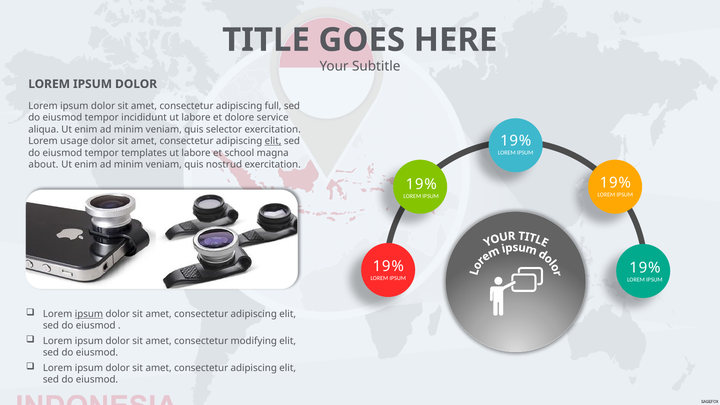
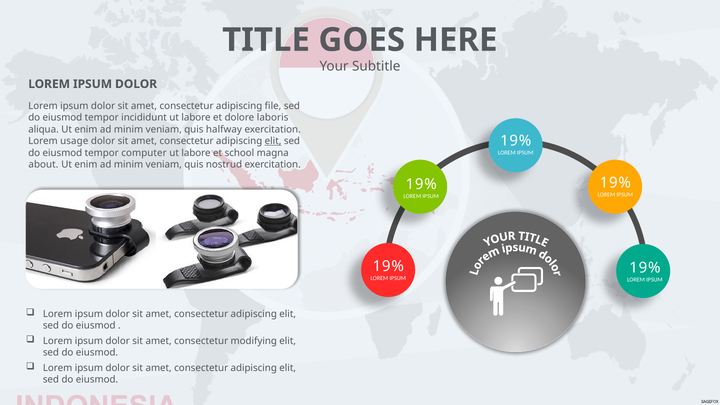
full: full -> file (273, 106)
service: service -> laboris (273, 118)
selector: selector -> halfway (224, 129)
templates: templates -> computer (144, 153)
ipsum underline: present -> none (89, 314)
